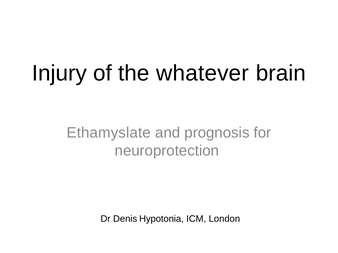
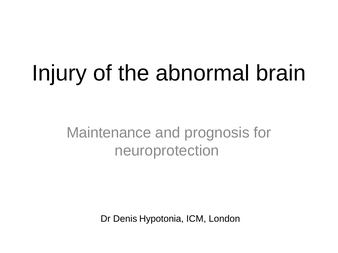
whatever: whatever -> abnormal (203, 73)
Ethamyslate: Ethamyslate -> Maintenance (109, 133)
